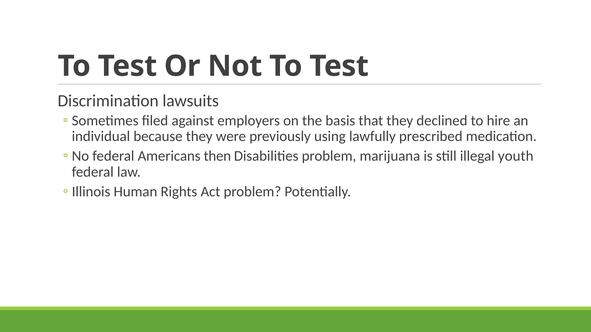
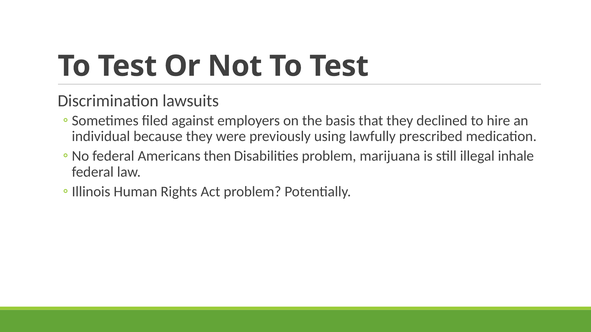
youth: youth -> inhale (516, 156)
